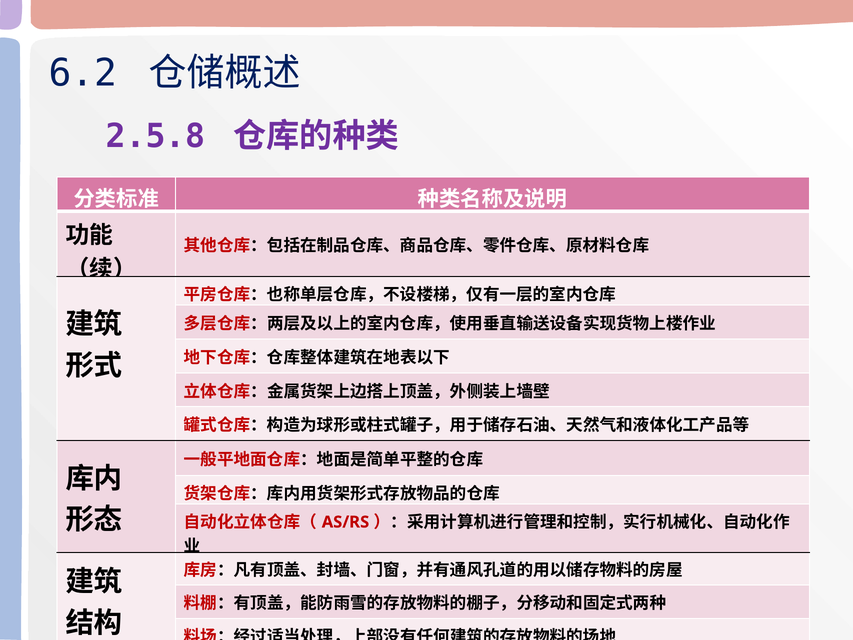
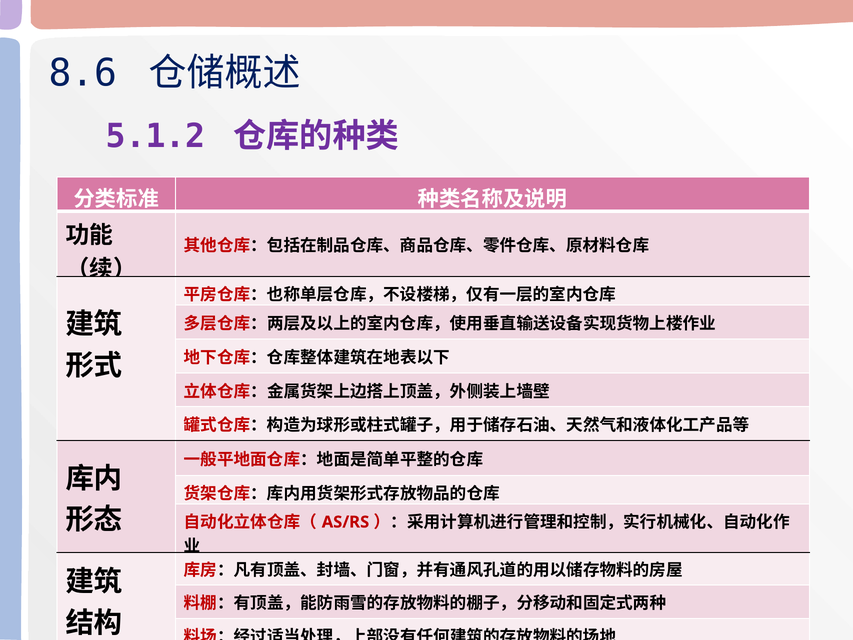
6.2: 6.2 -> 8.6 (83, 73)
2.5.8: 2.5.8 -> 5.1.2 (156, 136)
